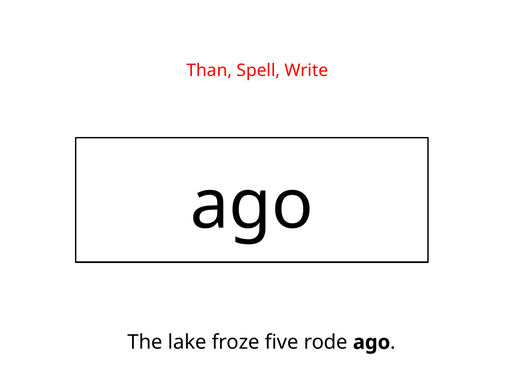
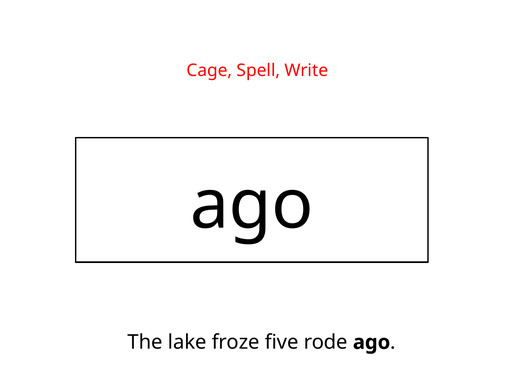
Than: Than -> Cage (209, 70)
